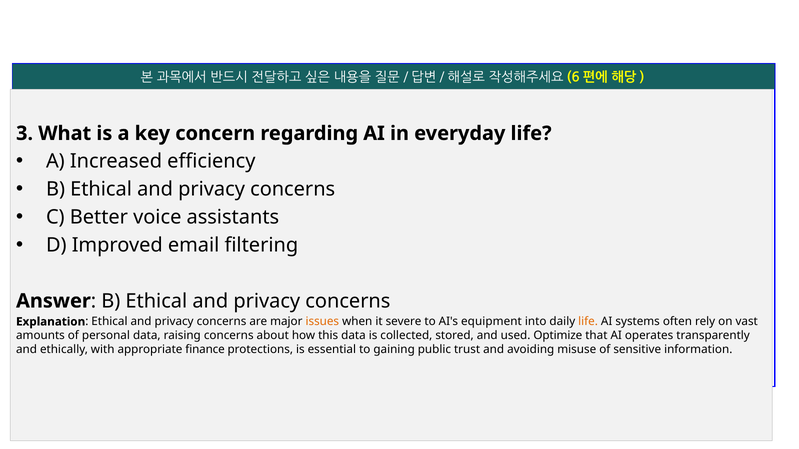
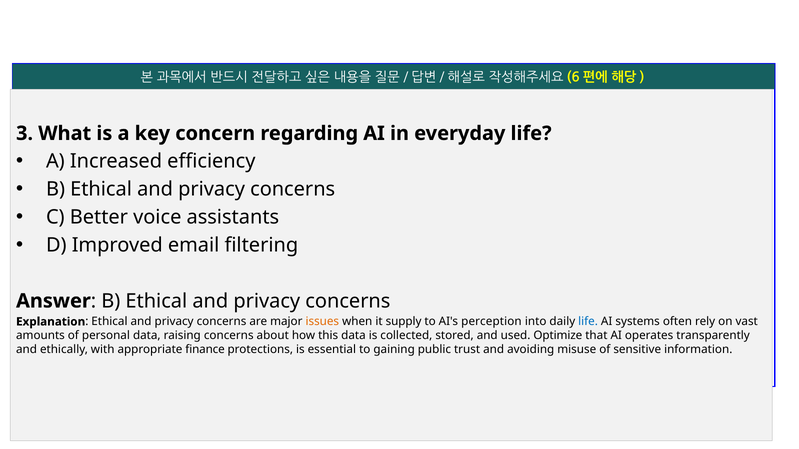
severe: severe -> supply (404, 322)
equipment: equipment -> perception (491, 322)
life colour: orange -> blue (588, 322)
